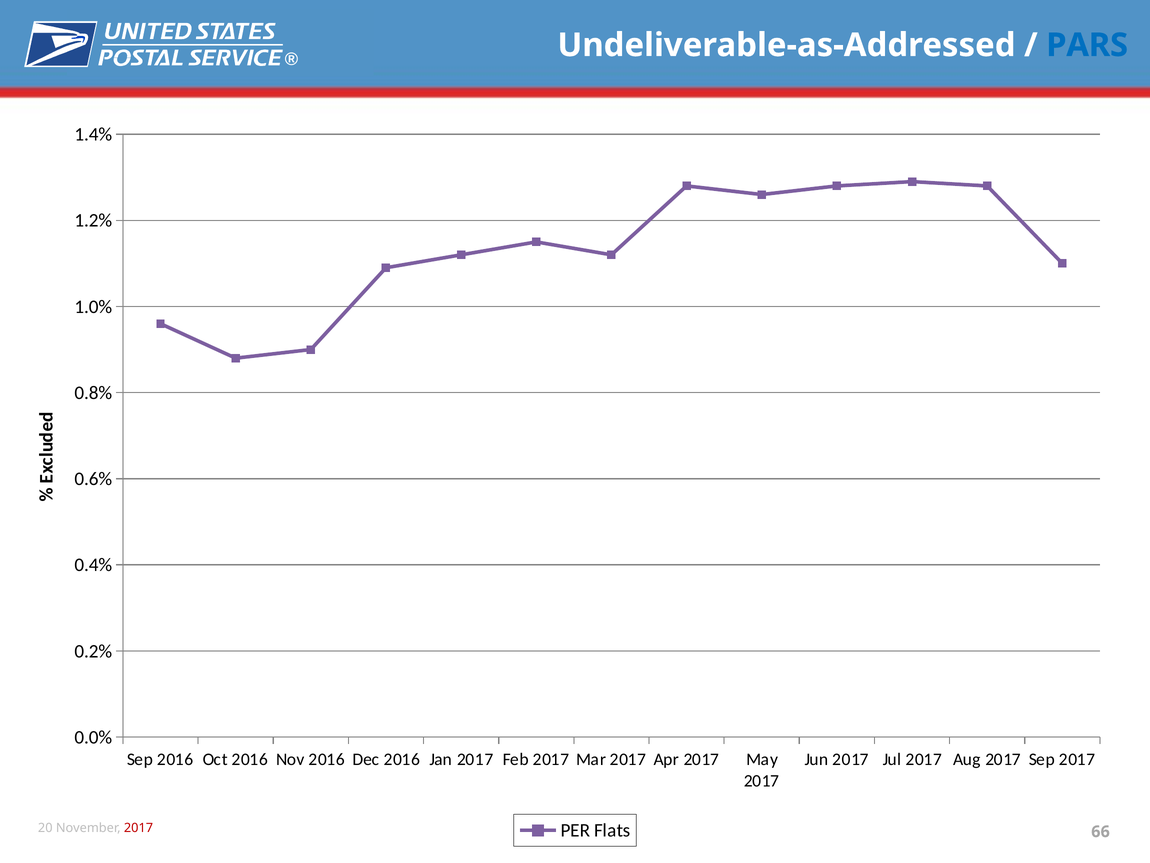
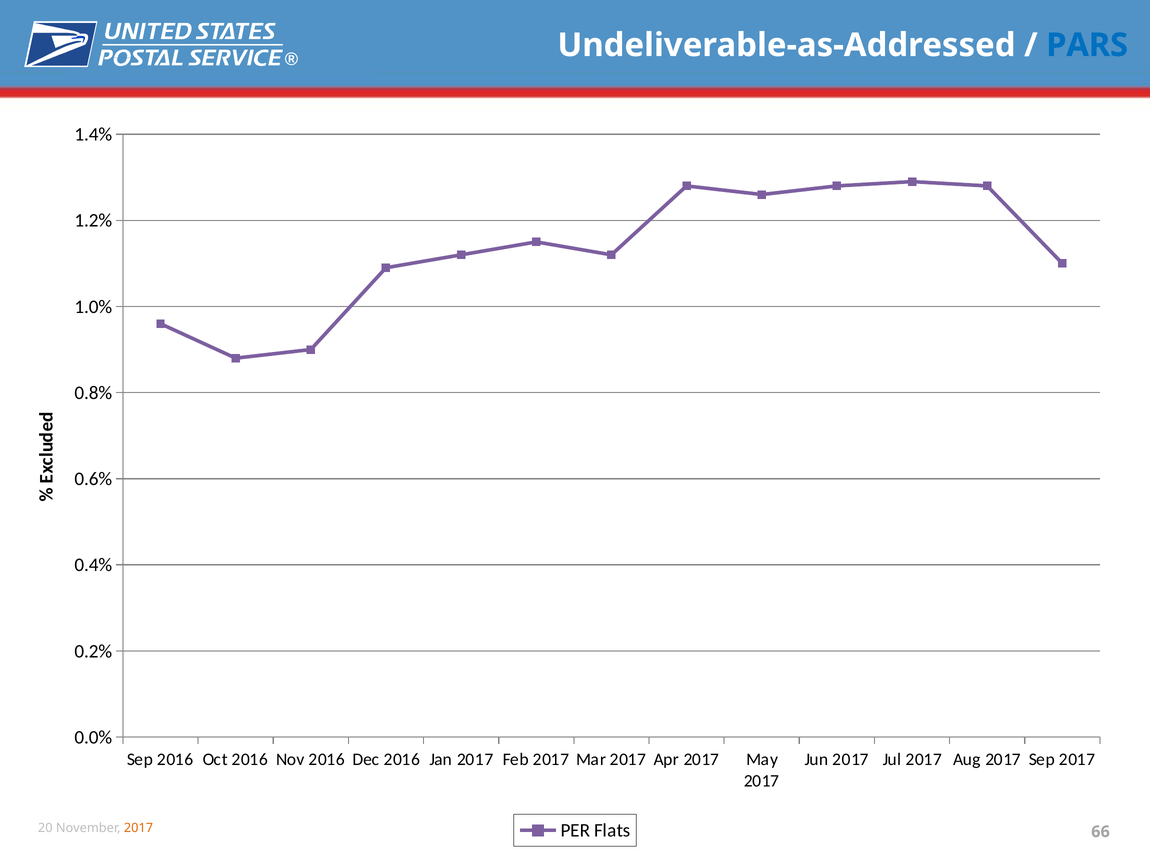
2017 colour: red -> orange (139, 827)
